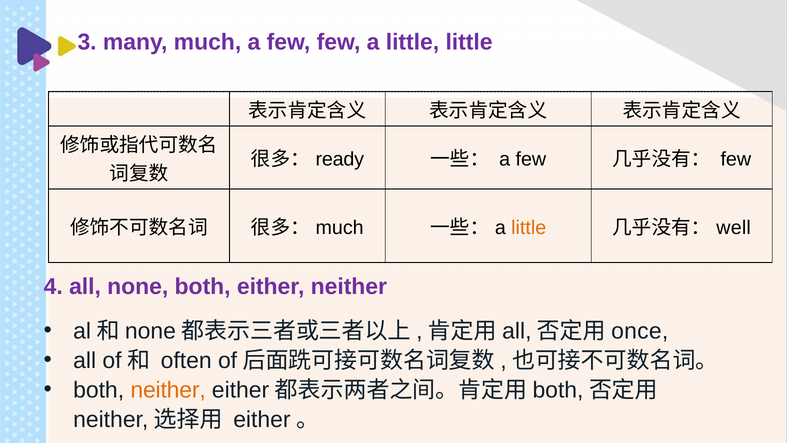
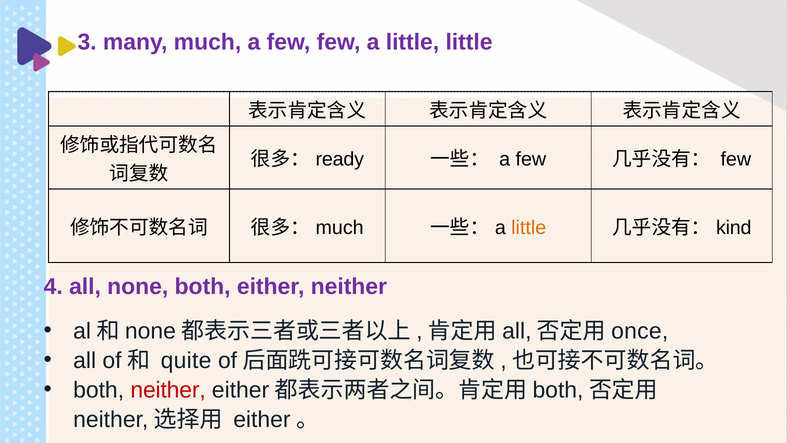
well: well -> kind (734, 228)
often: often -> quite (186, 360)
neither colour: orange -> red (168, 390)
